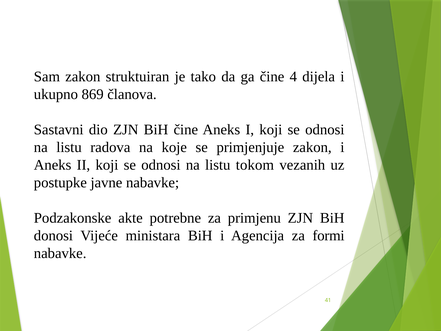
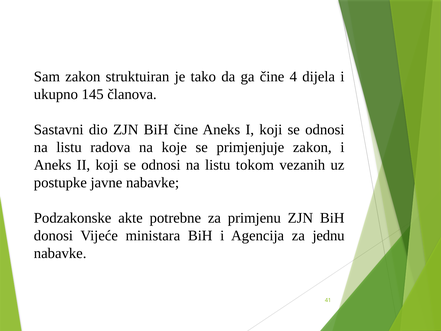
869: 869 -> 145 (93, 94)
formi: formi -> jednu (329, 235)
